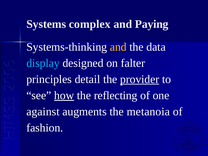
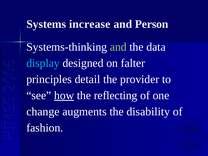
complex: complex -> increase (90, 24)
Paying: Paying -> Person (152, 24)
and colour: yellow -> light green (118, 47)
provider underline: present -> none (140, 79)
against: against -> change (43, 112)
metanoia: metanoia -> disability (148, 112)
